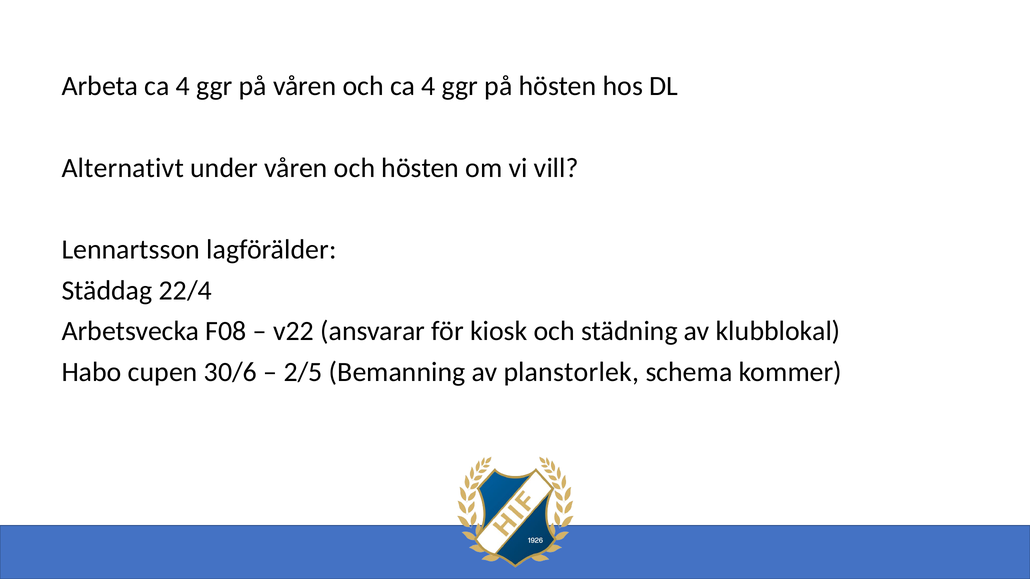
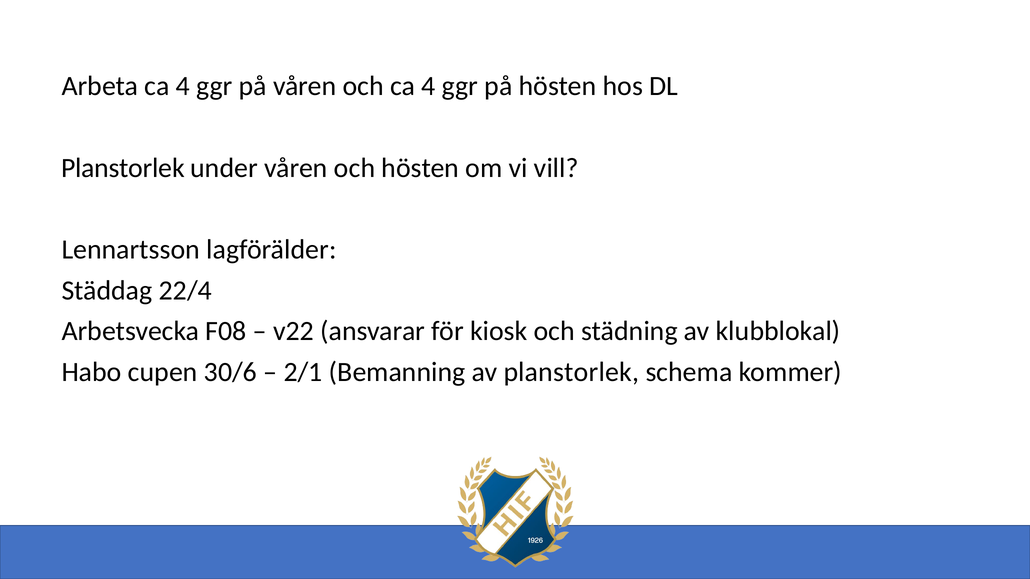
Alternativt: Alternativt -> Planstorlek (123, 168)
2/5: 2/5 -> 2/1 (303, 372)
